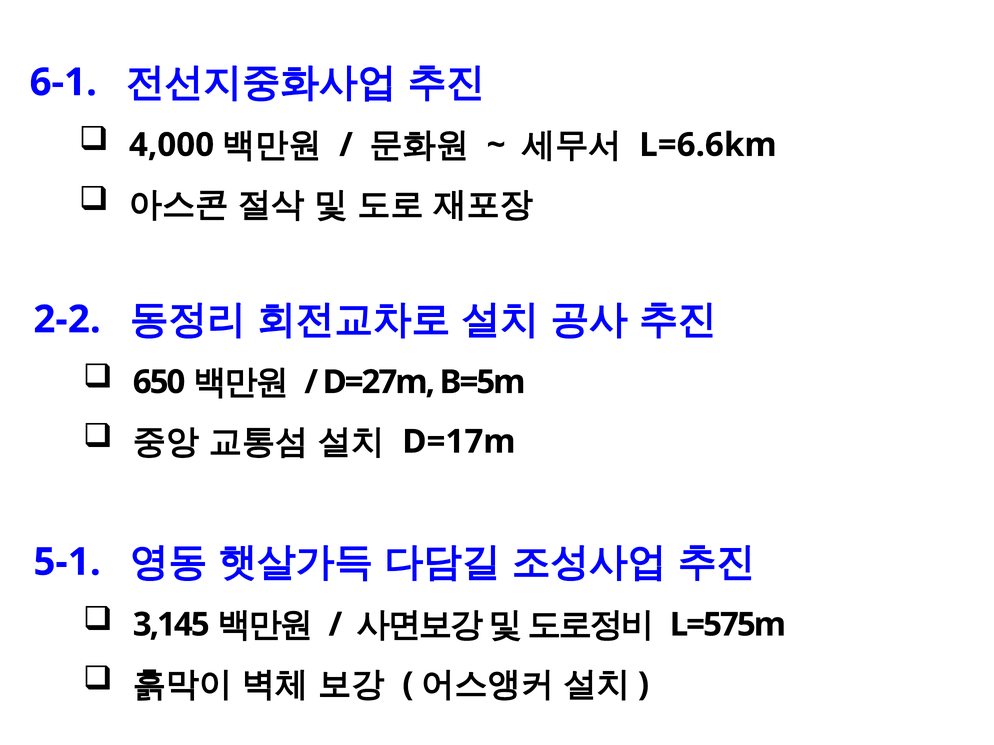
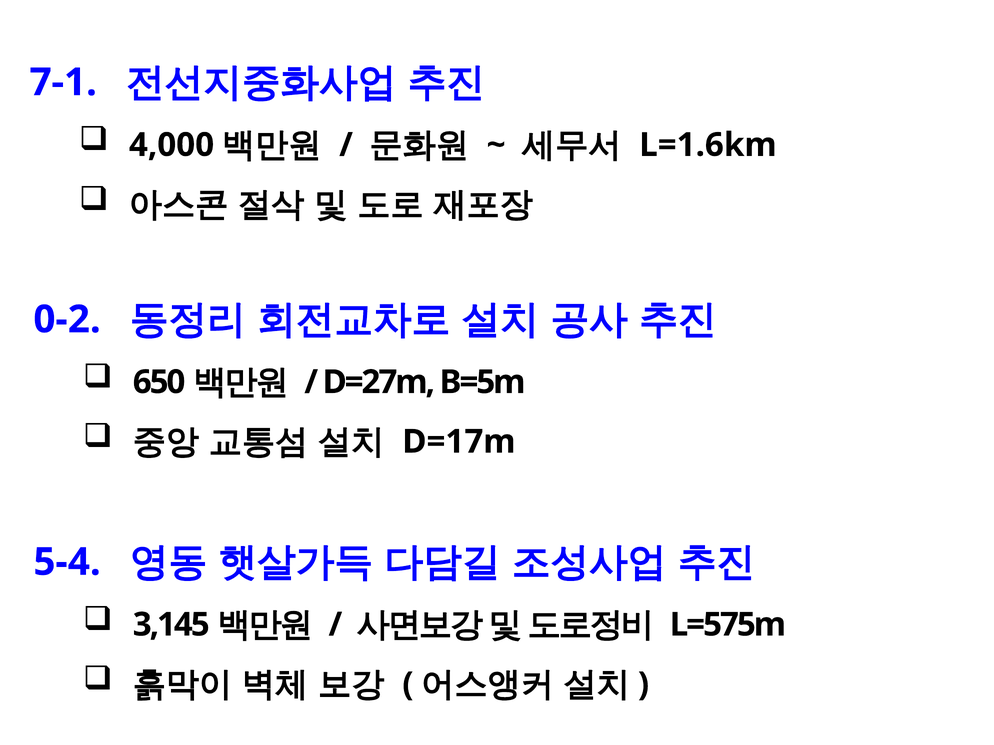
6-1: 6-1 -> 7-1 (63, 82)
L=6.6km: L=6.6km -> L=1.6km (708, 145)
2-2: 2-2 -> 0-2 (67, 320)
5-1: 5-1 -> 5-4 (67, 562)
